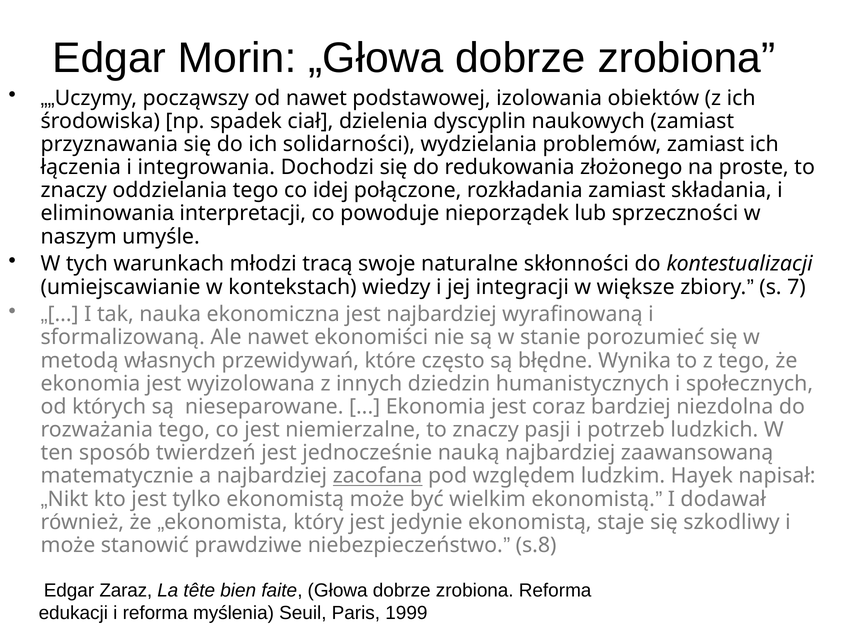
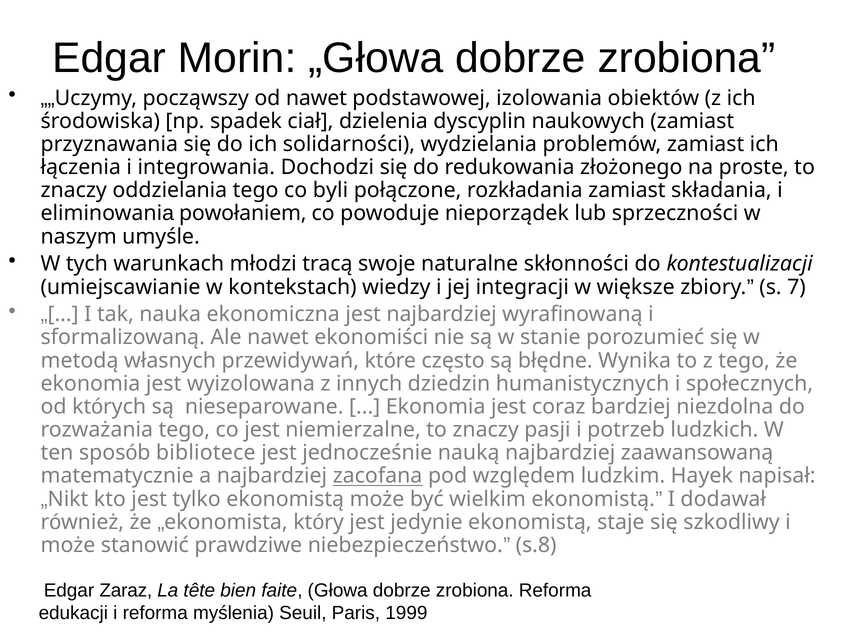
idej: idej -> byli (330, 190)
interpretacji: interpretacji -> powołaniem (243, 213)
twierdzeń: twierdzeń -> bibliotece (206, 452)
